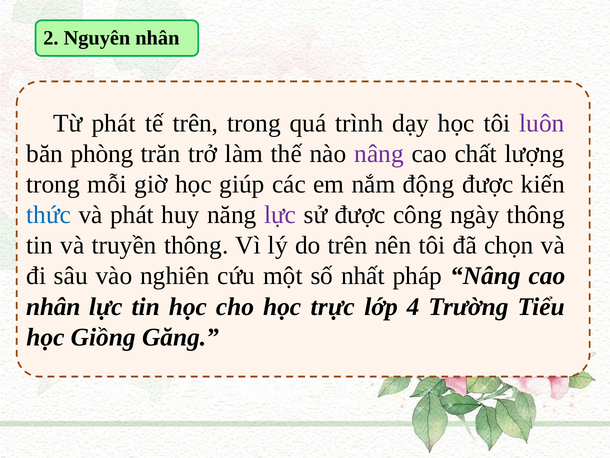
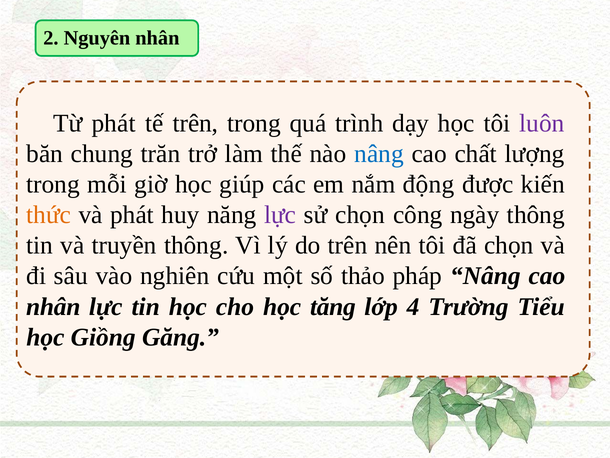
phòng: phòng -> chung (102, 154)
nâng colour: purple -> blue (379, 154)
thức colour: blue -> orange (49, 215)
sử được: được -> chọn (360, 215)
nhất: nhất -> thảo (363, 276)
trực: trực -> tăng (333, 306)
